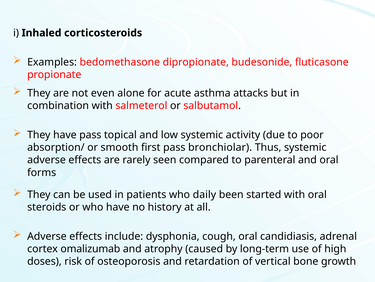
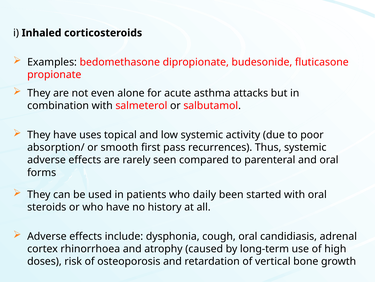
have pass: pass -> uses (90, 135)
bronchiolar: bronchiolar -> recurrences (220, 147)
omalizumab: omalizumab -> rhinorrhoea (90, 248)
